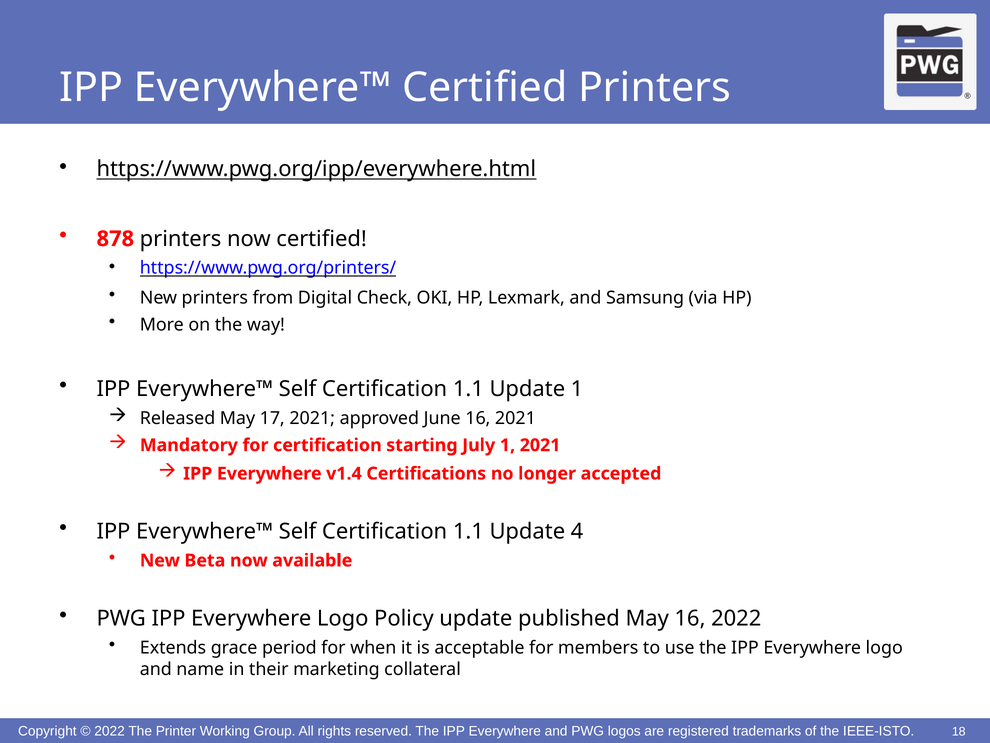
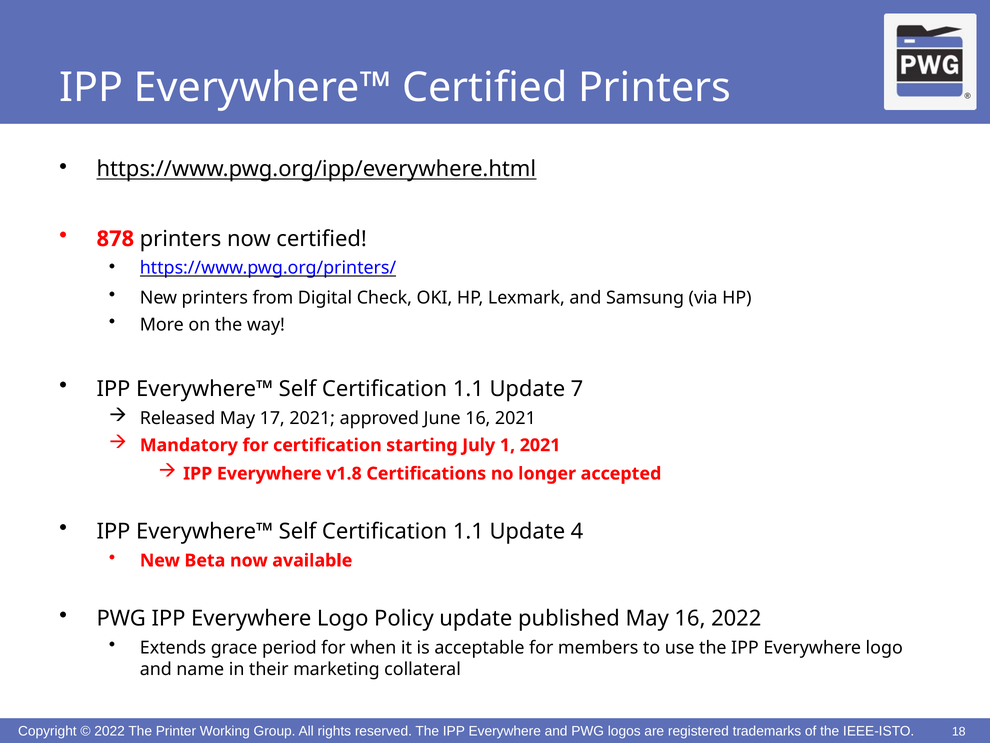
Update 1: 1 -> 7 (577, 389)
v1.4: v1.4 -> v1.8 (344, 473)
